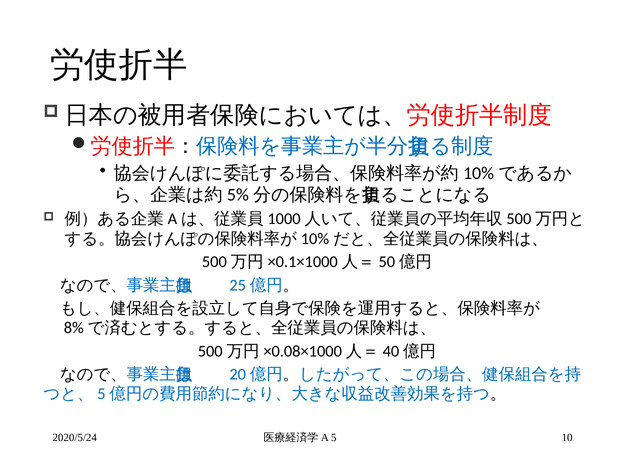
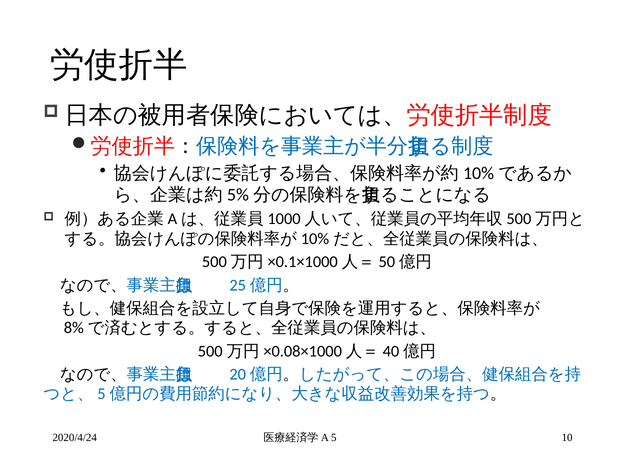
2020/5/24: 2020/5/24 -> 2020/4/24 (75, 437)
